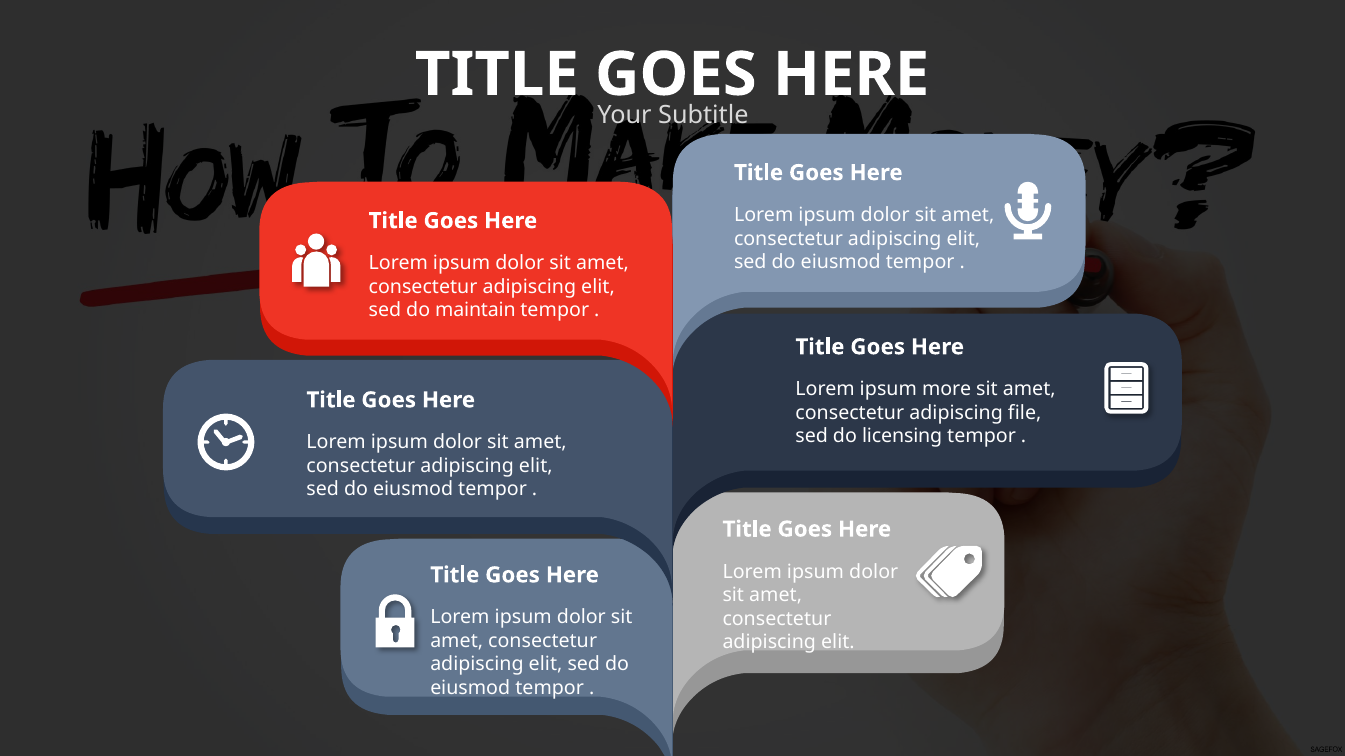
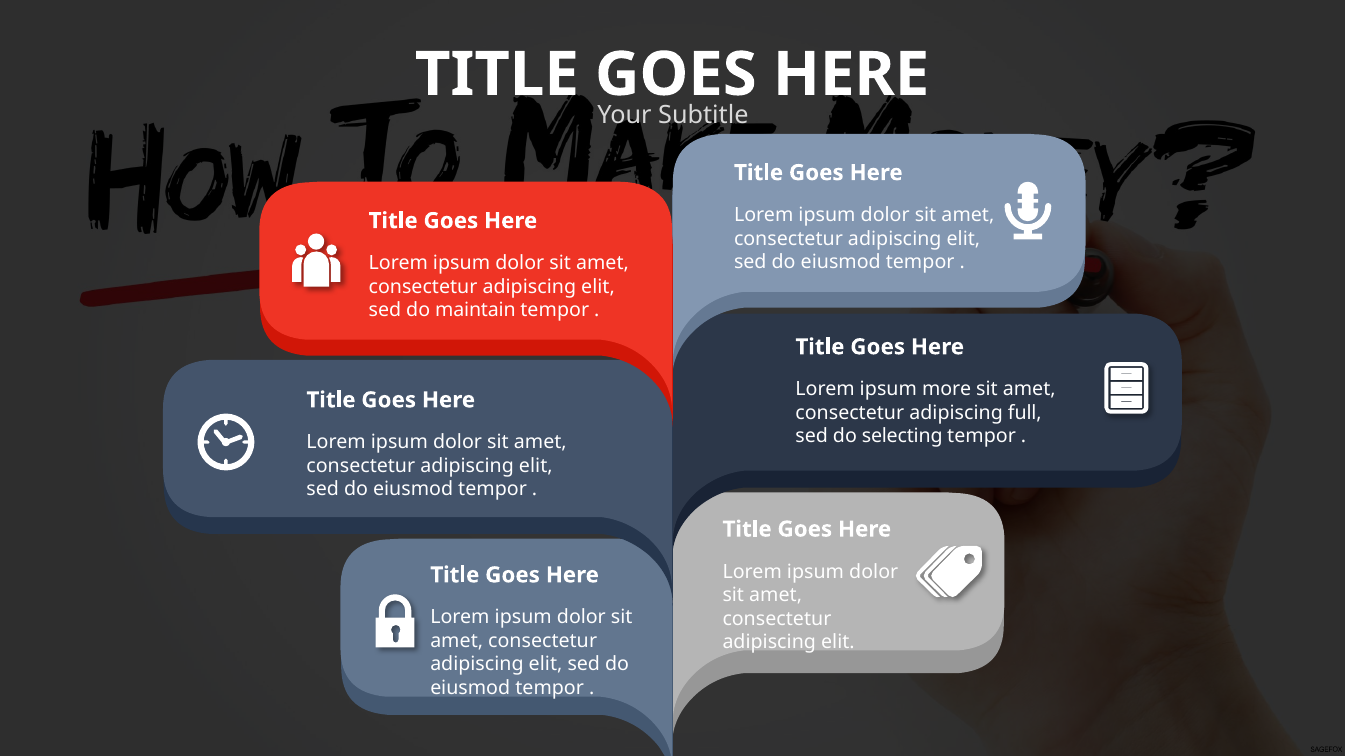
file: file -> full (1025, 413)
licensing: licensing -> selecting (902, 437)
